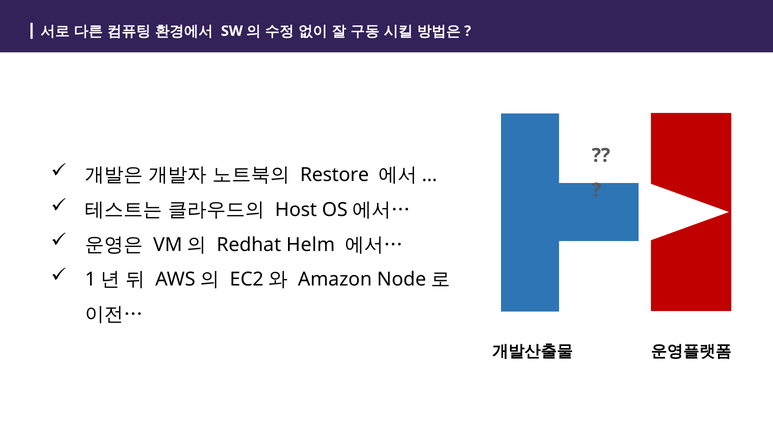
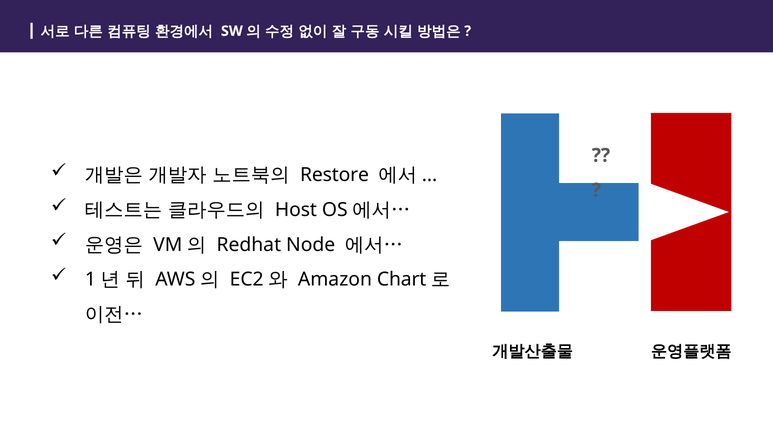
Helm: Helm -> Node (311, 245)
Node: Node -> Chart (402, 279)
